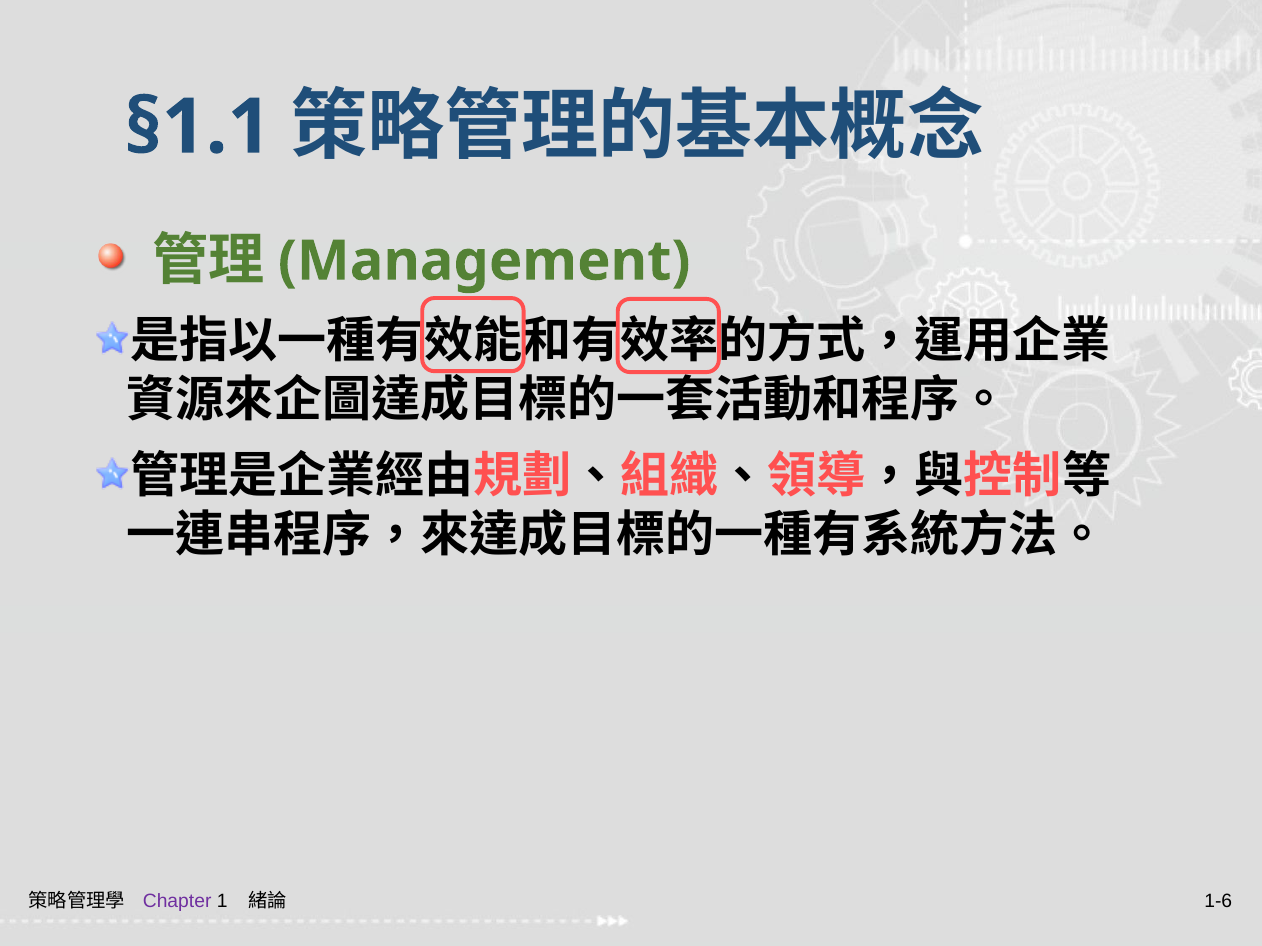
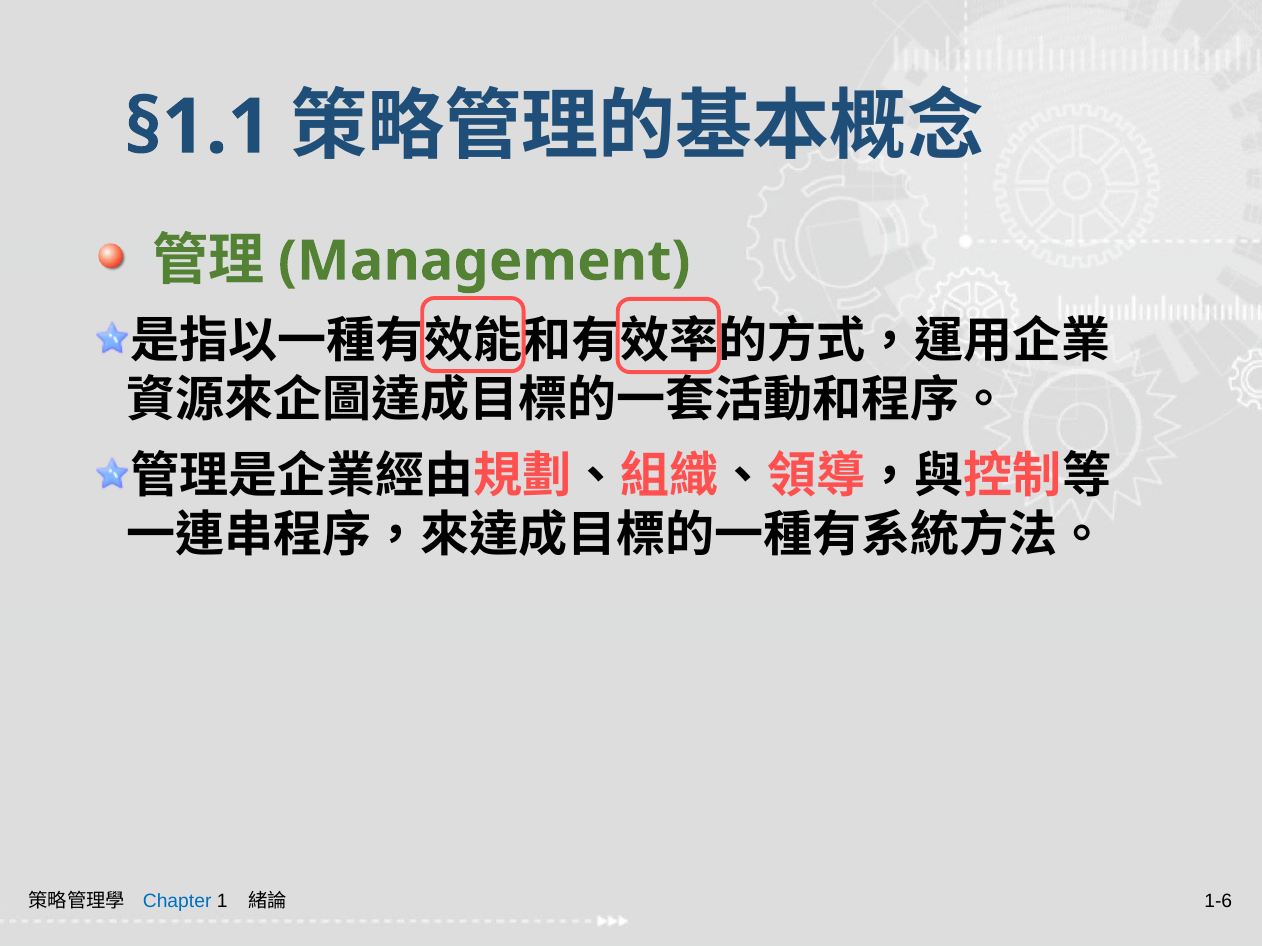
Chapter colour: purple -> blue (177, 902)
